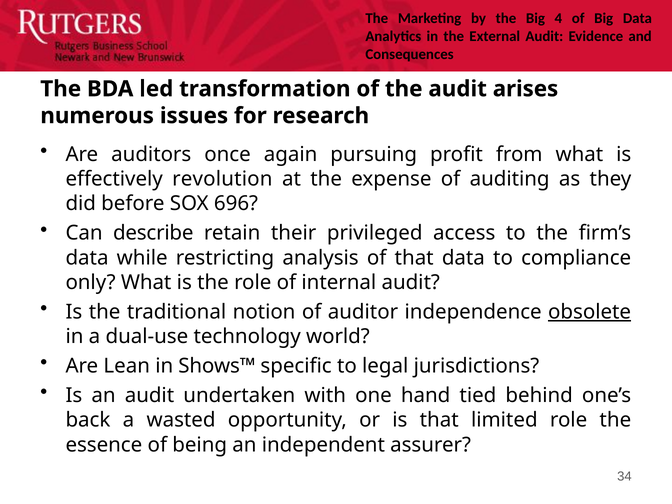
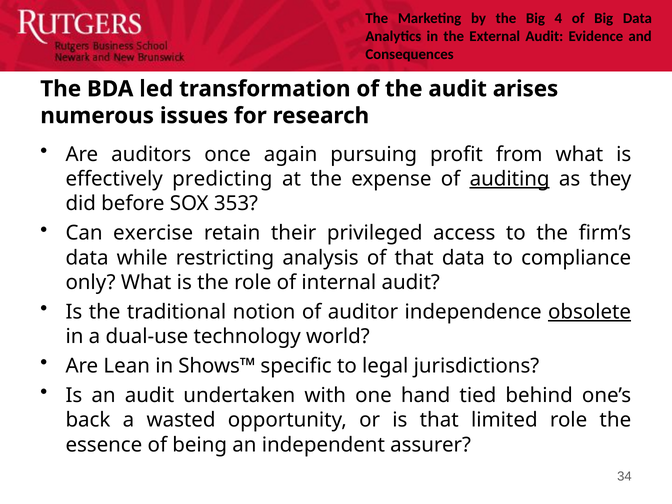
revolution: revolution -> predicting (222, 179)
auditing underline: none -> present (510, 179)
696: 696 -> 353 (236, 204)
describe: describe -> exercise (153, 233)
